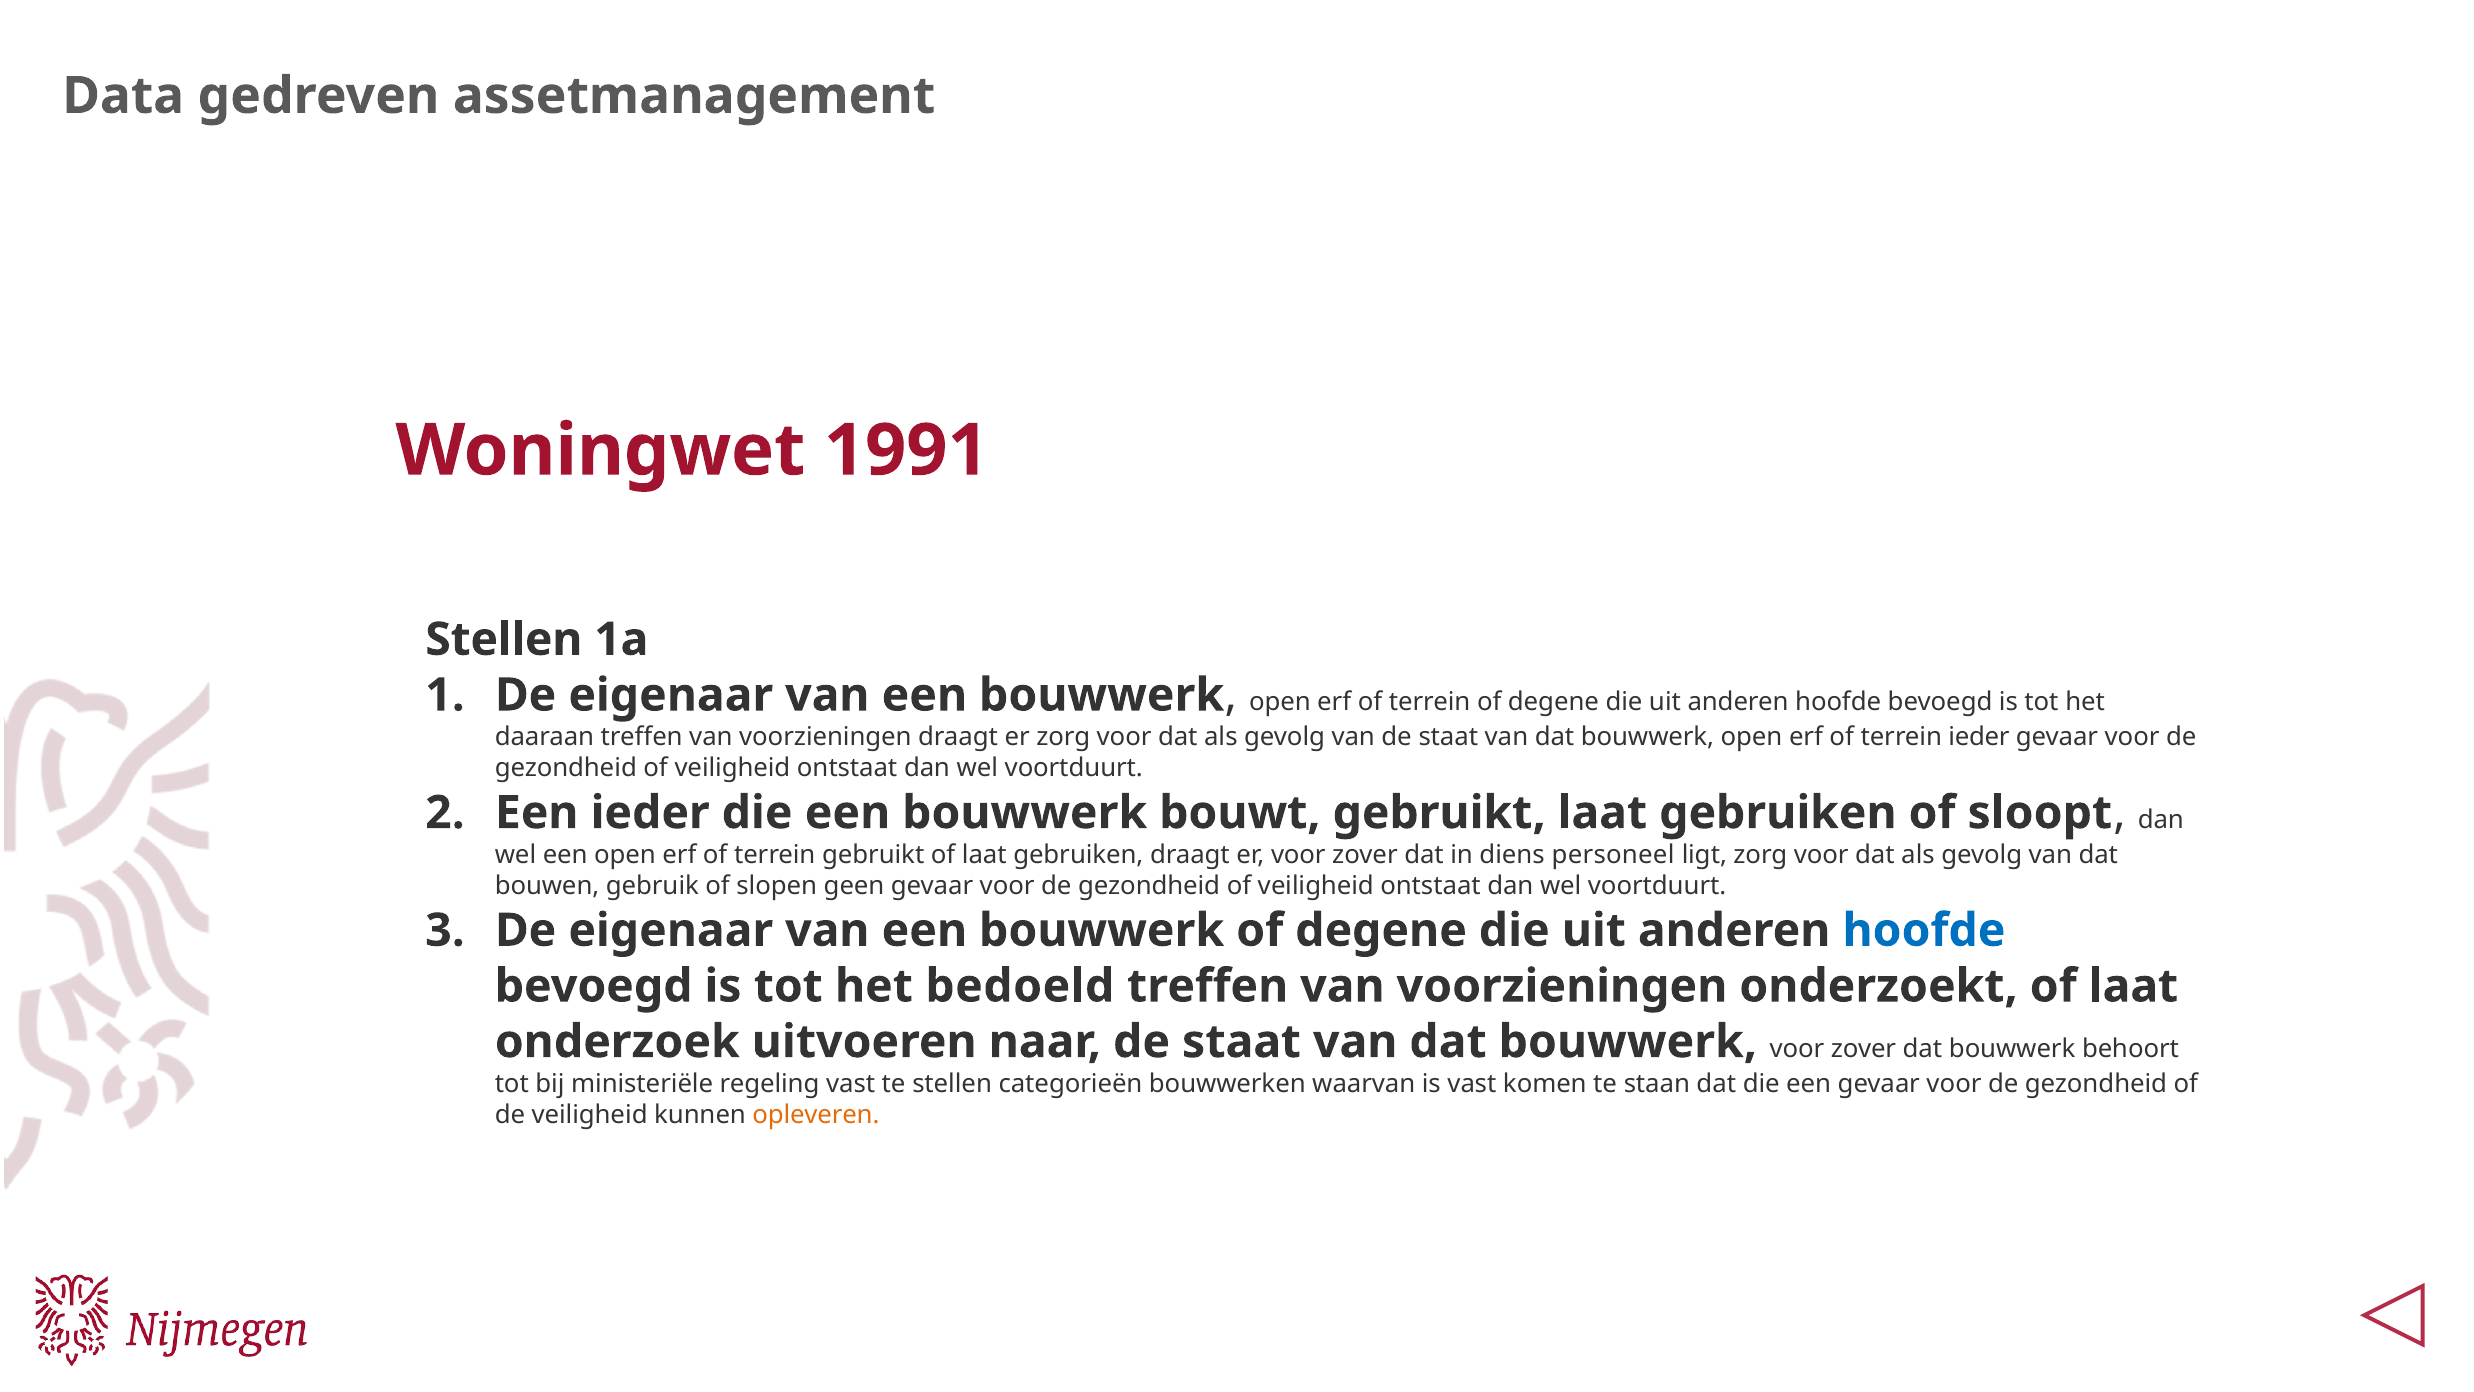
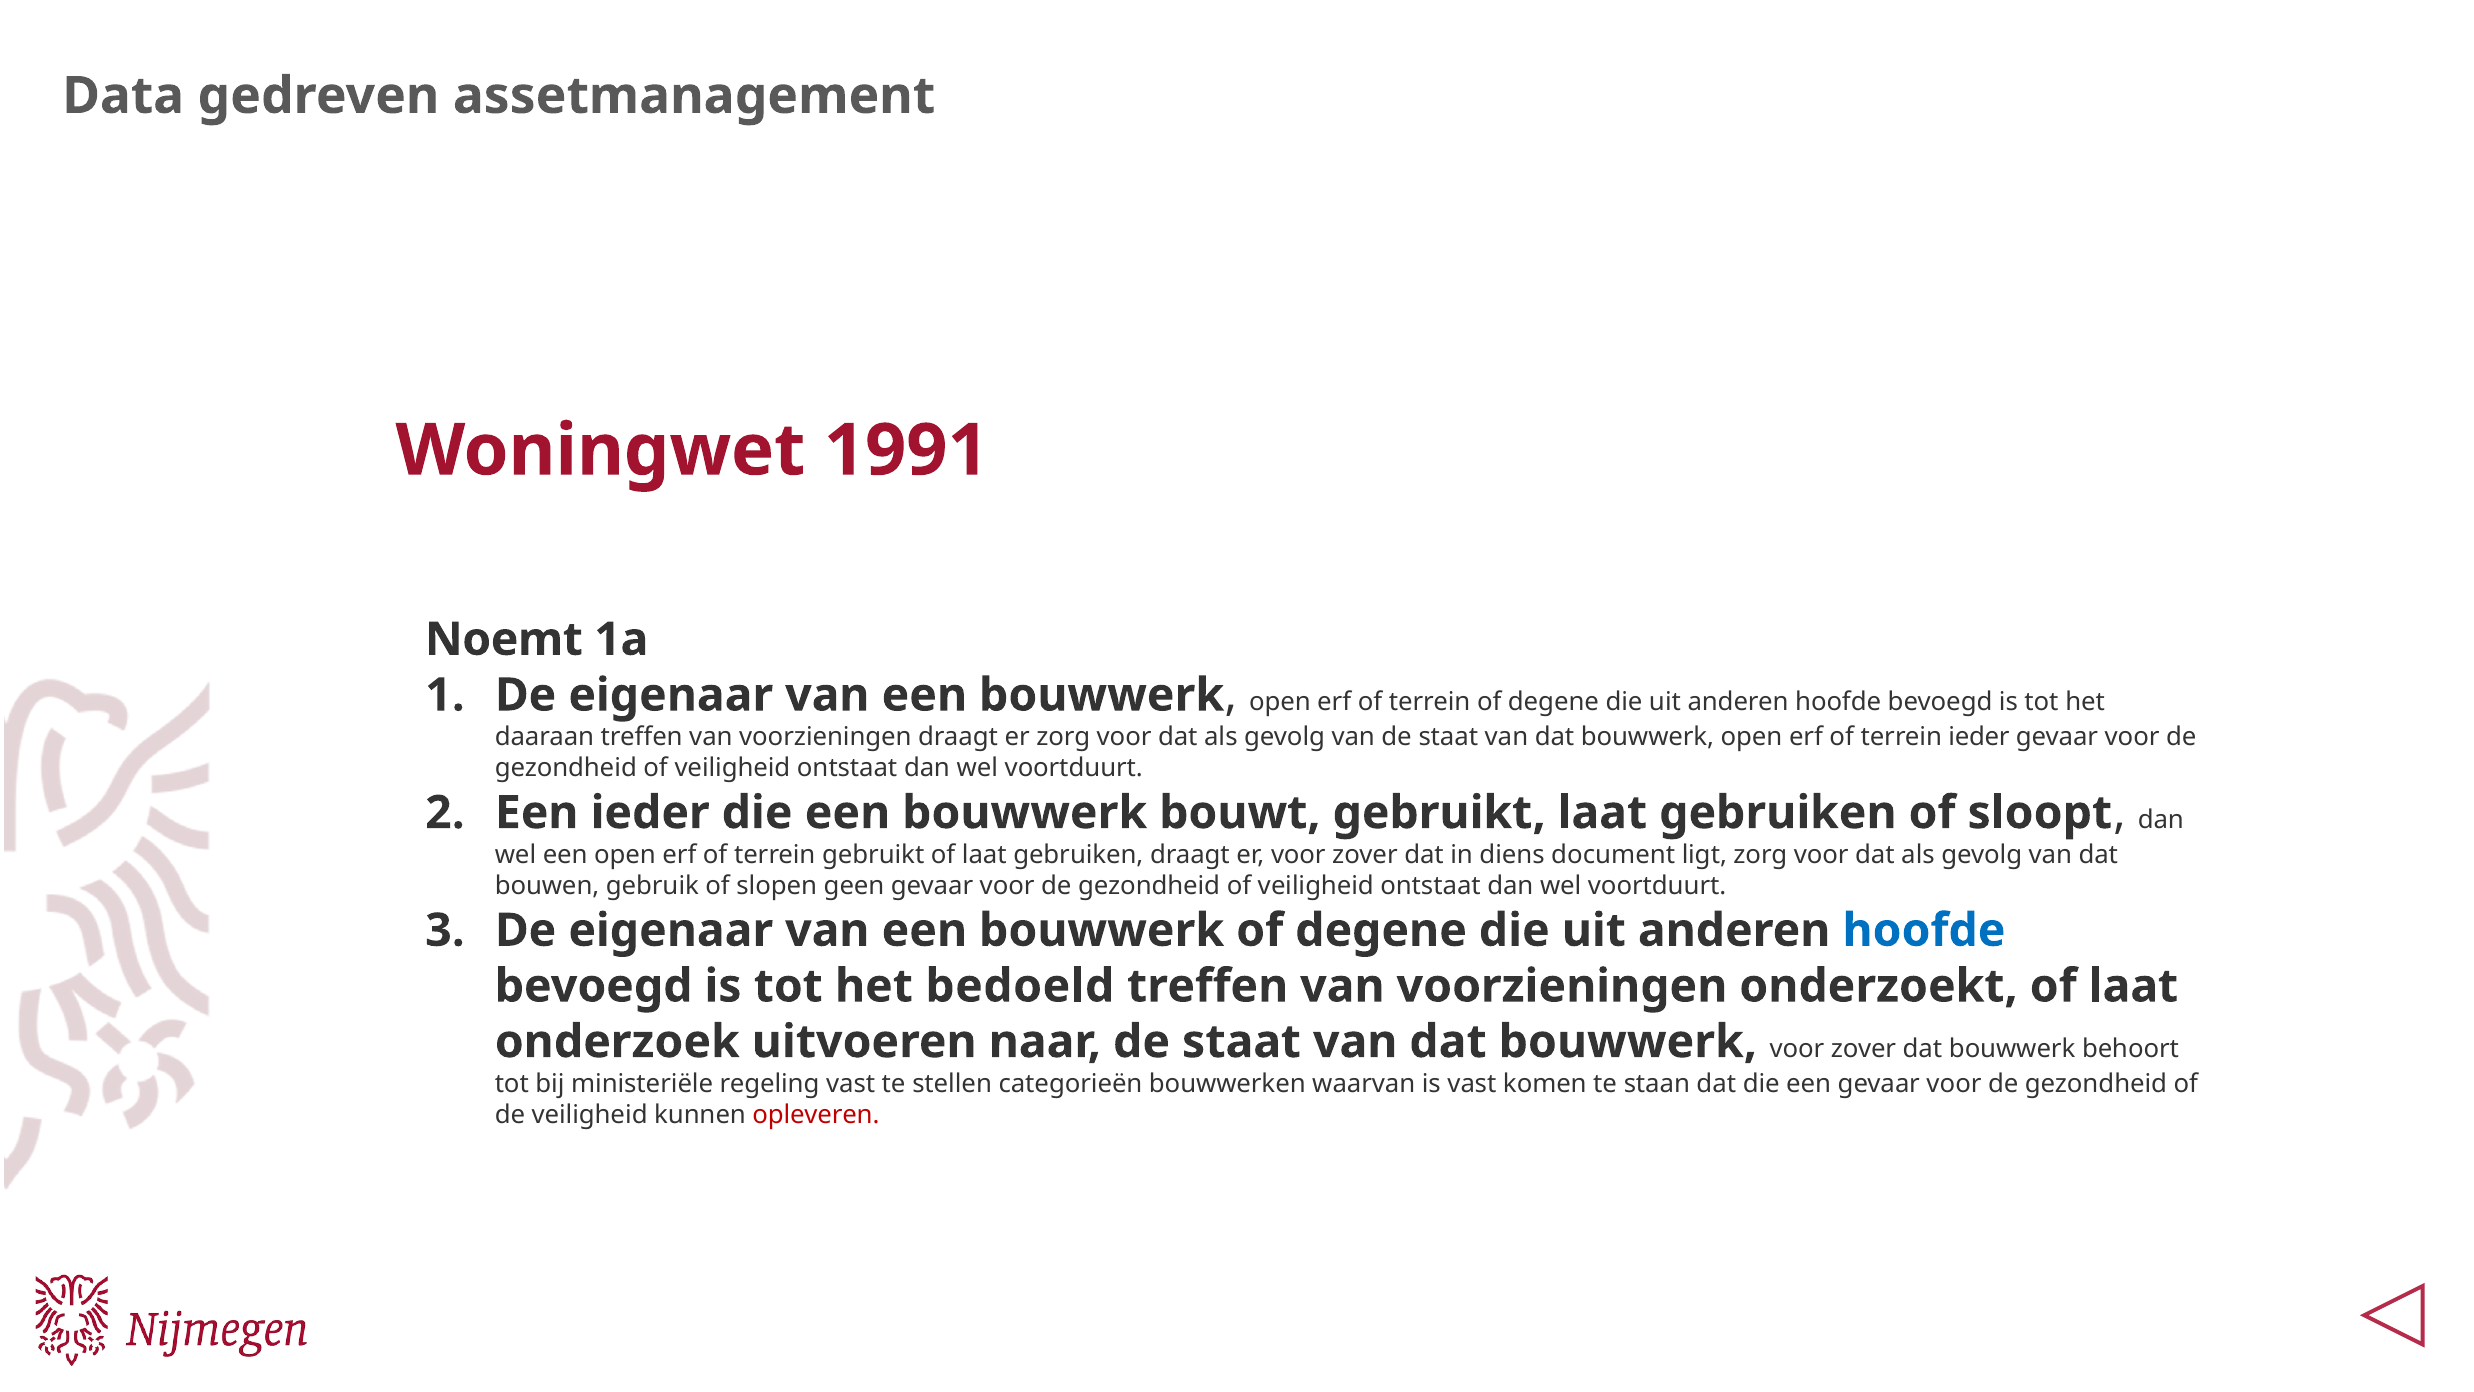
Stellen: Stellen -> Noemt (504, 639)
personeel: personeel -> document (1613, 855)
opleveren colour: orange -> red (816, 1114)
